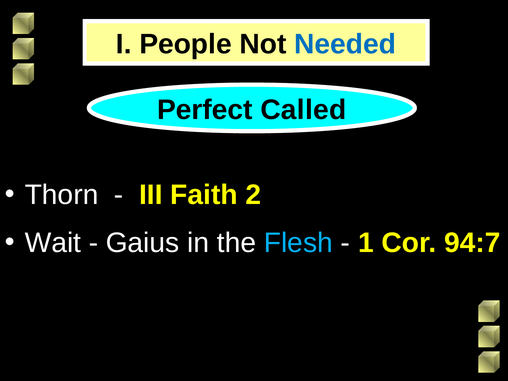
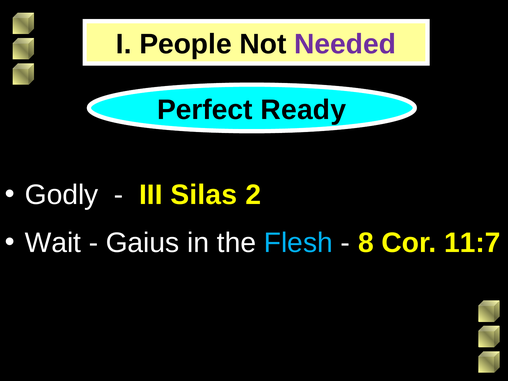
Needed colour: blue -> purple (345, 44)
Called: Called -> Ready (303, 110)
Thorn: Thorn -> Godly (62, 195)
Faith: Faith -> Silas (204, 195)
1: 1 -> 8 (366, 243)
94:7: 94:7 -> 11:7 (472, 243)
